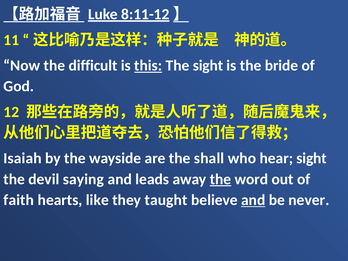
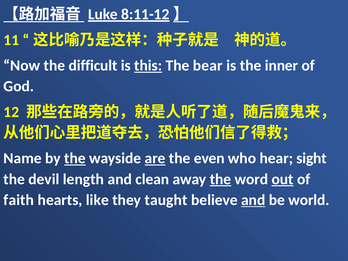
The sight: sight -> bear (208, 66)
bride: bride -> inner (282, 66)
Isaiah: Isaiah -> Name (23, 158)
the underline: none -> present (75, 158)
are underline: none -> present (155, 158)
shall: shall -> even (209, 158)
saying: saying -> length (83, 179)
leads: leads -> clean (152, 179)
out underline: none -> present (283, 179)
never: never -> world (309, 200)
